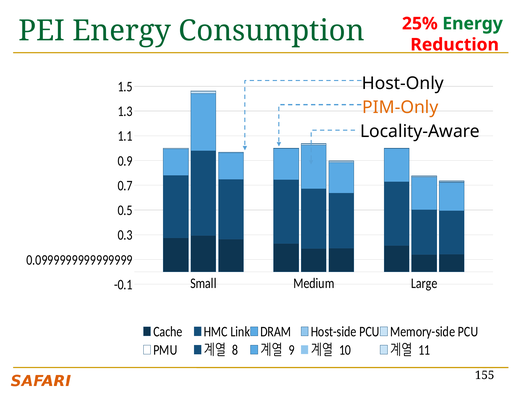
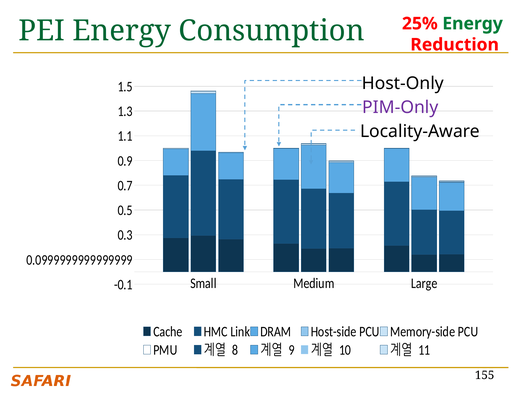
PIM-Only colour: orange -> purple (400, 107)
